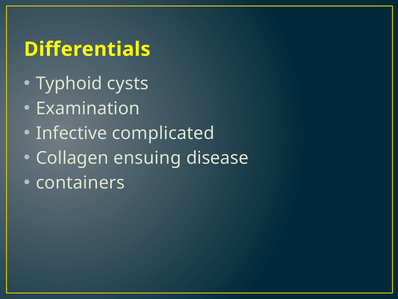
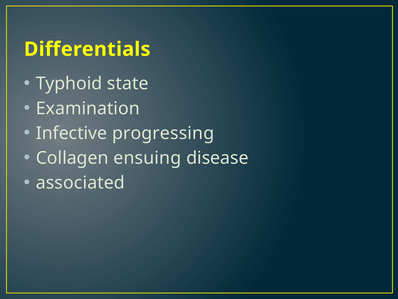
cysts: cysts -> state (128, 83)
complicated: complicated -> progressing (163, 133)
containers: containers -> associated (80, 183)
